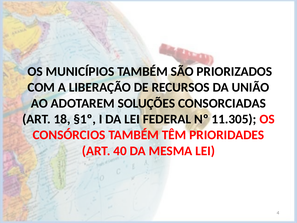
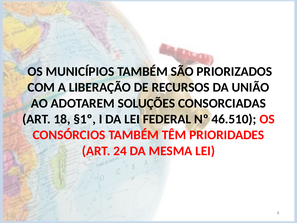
11.305: 11.305 -> 46.510 (234, 119)
40: 40 -> 24 (120, 151)
